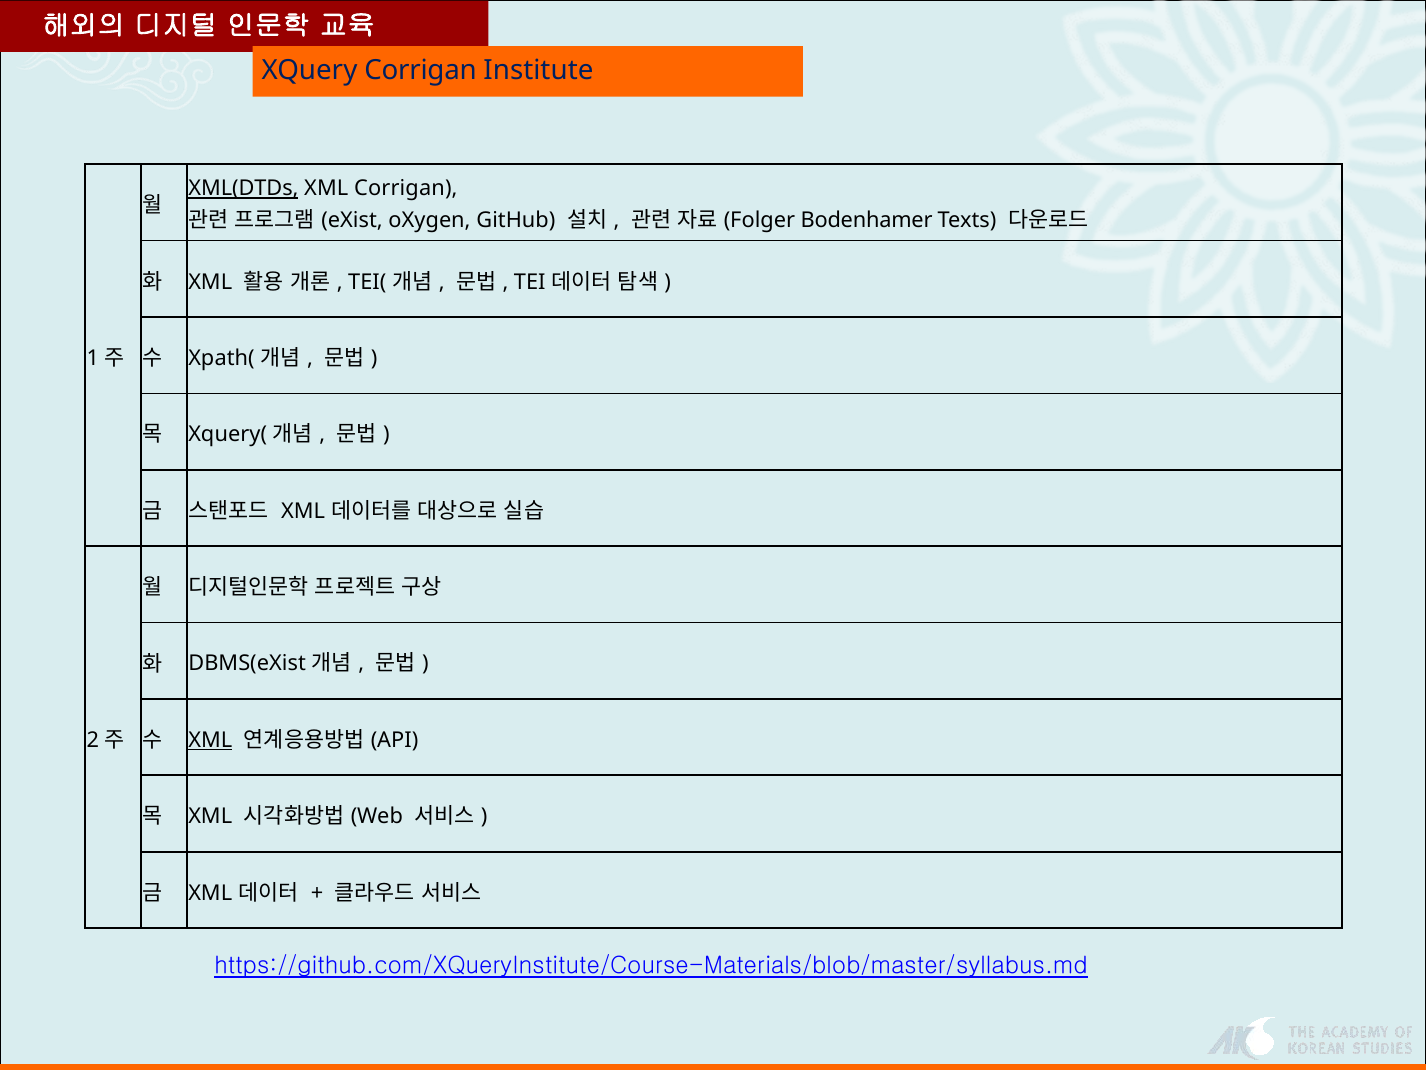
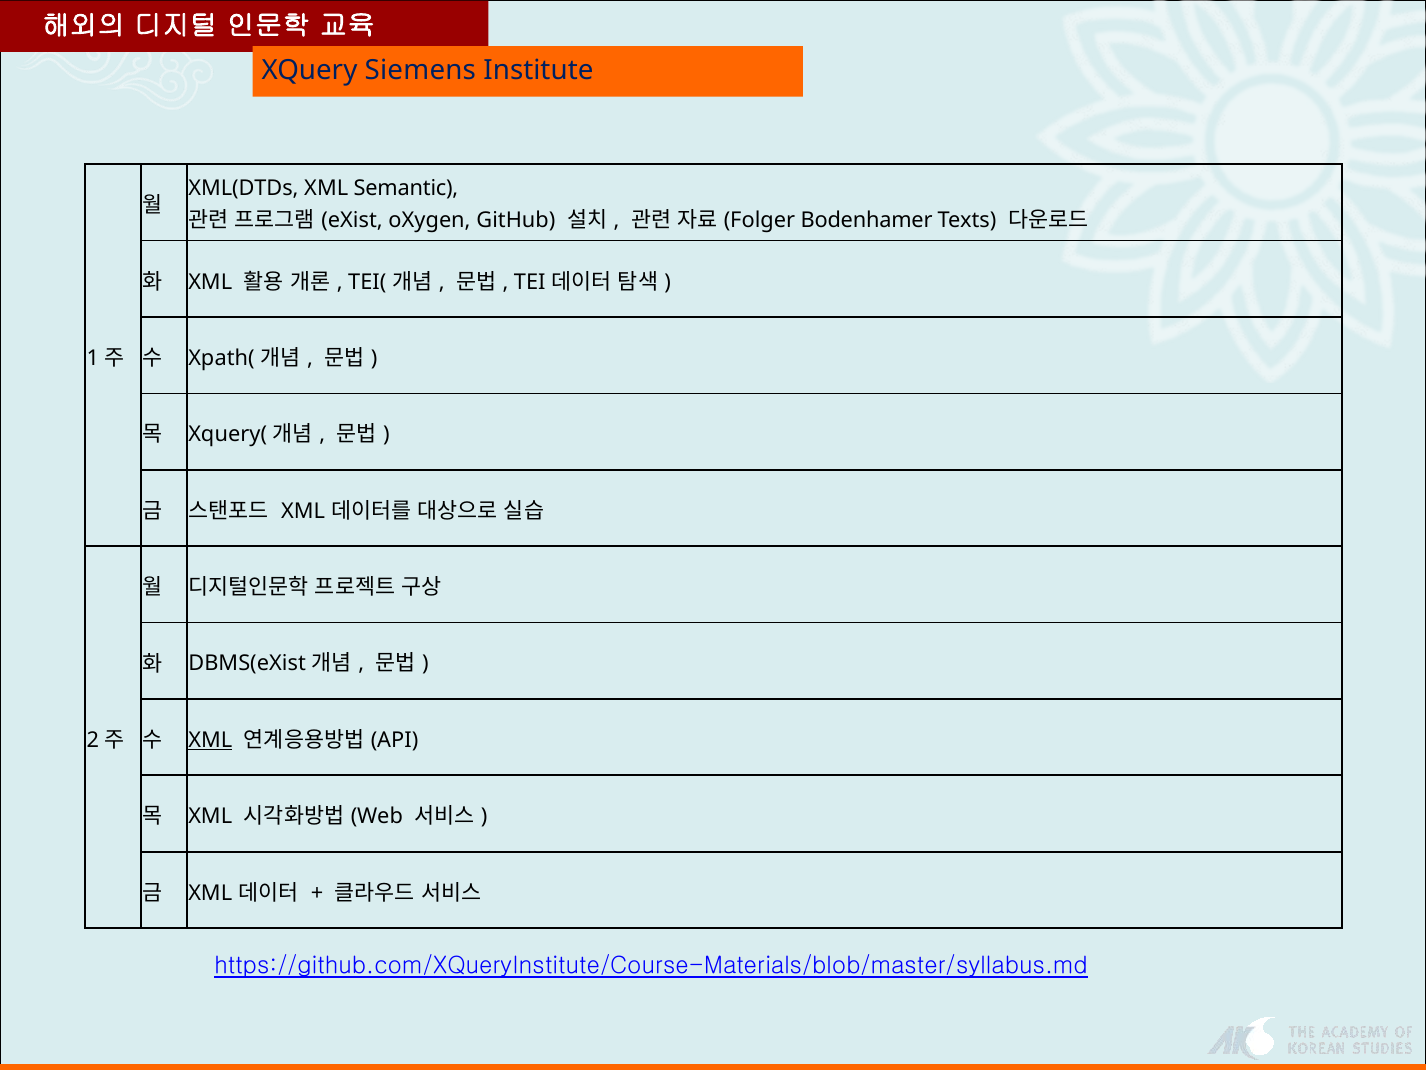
XQuery Corrigan: Corrigan -> Siemens (420, 70)
XML(DTDs underline: present -> none (243, 188)
XML Corrigan: Corrigan -> Semantic (406, 188)
